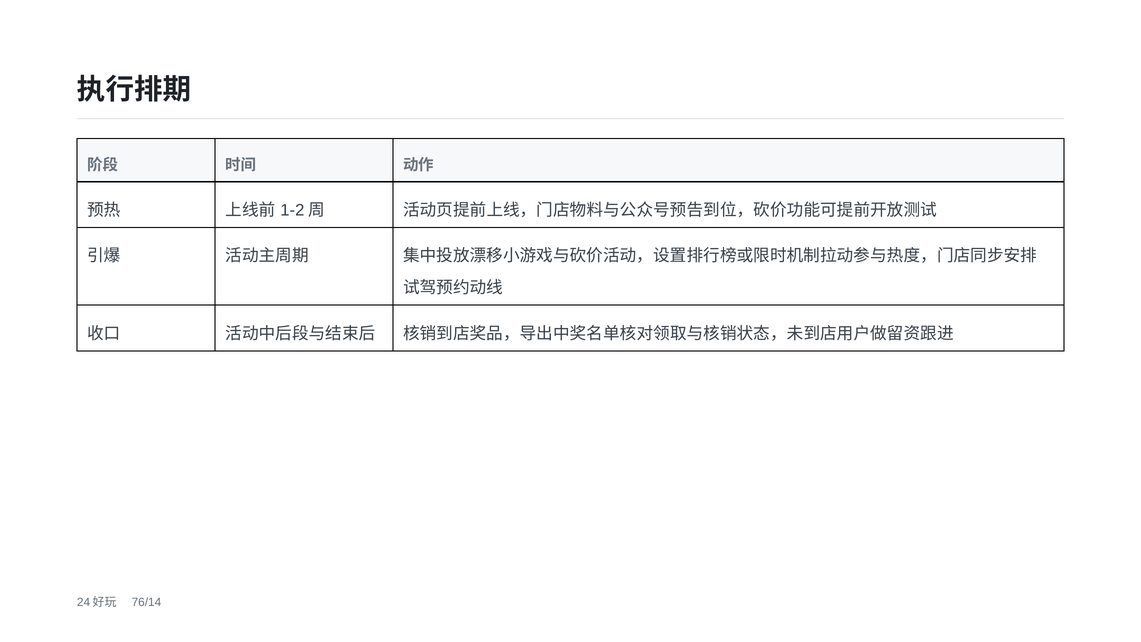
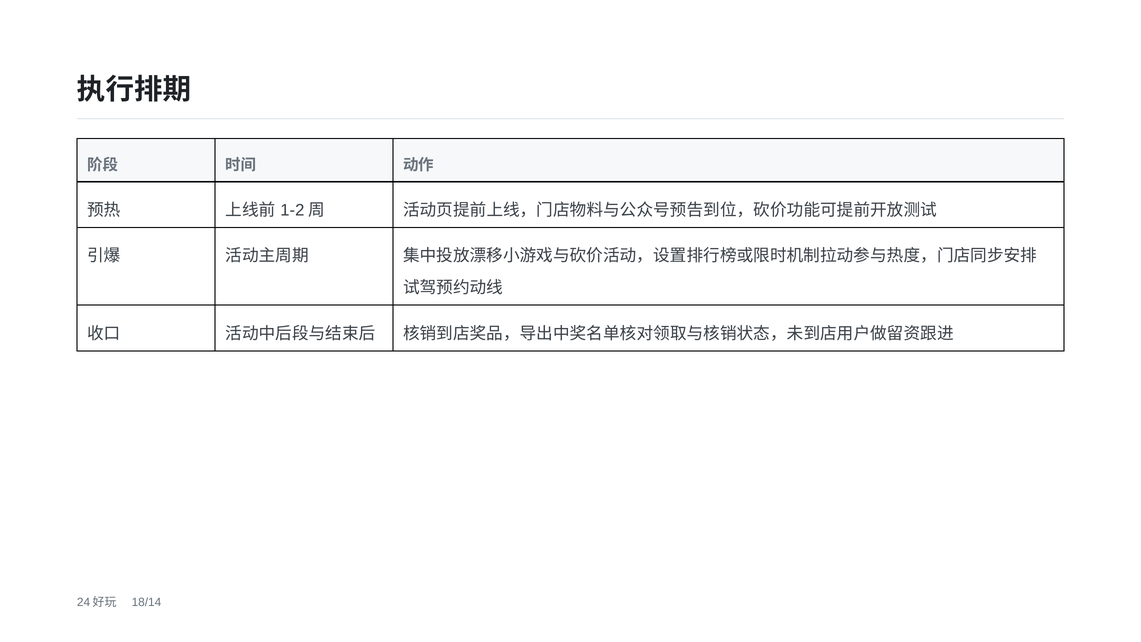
76/14: 76/14 -> 18/14 (146, 602)
